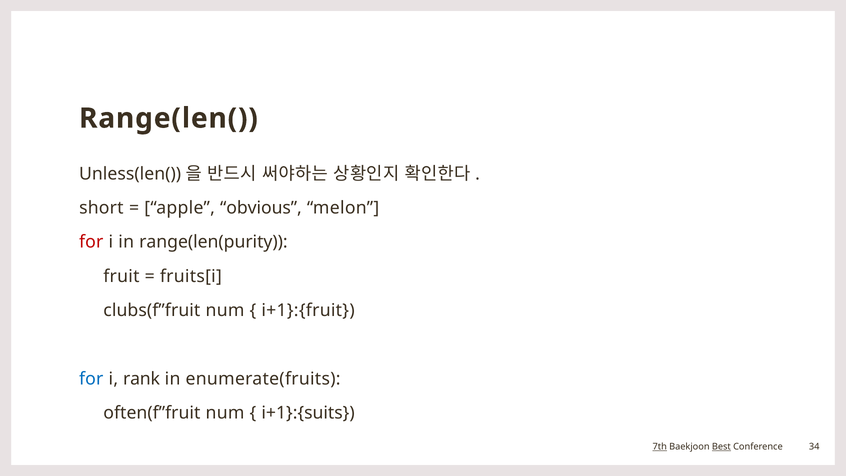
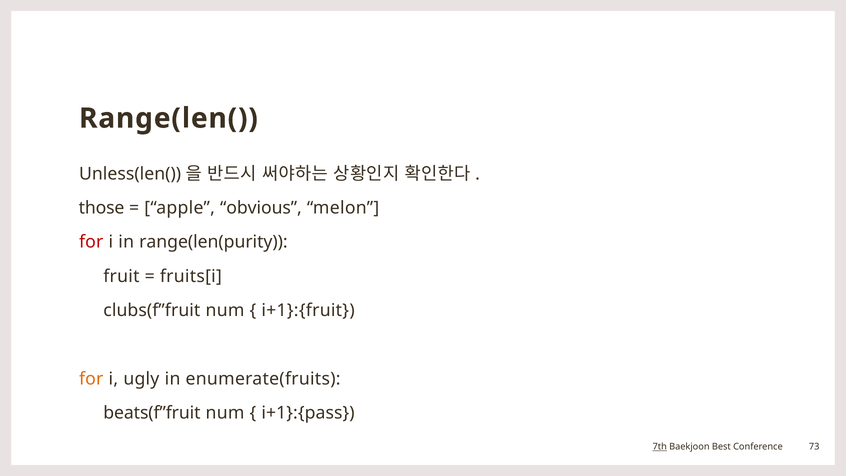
short: short -> those (102, 208)
for colour: blue -> orange (91, 379)
rank: rank -> ugly (141, 379)
often(f”fruit: often(f”fruit -> beats(f”fruit (152, 413)
i+1}:{suits: i+1}:{suits -> i+1}:{pass (308, 413)
Best underline: present -> none (721, 447)
34: 34 -> 73 (814, 447)
